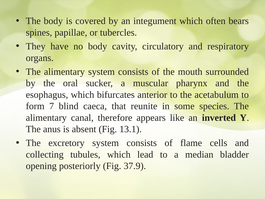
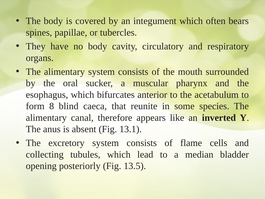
7: 7 -> 8 (52, 106)
37.9: 37.9 -> 13.5 (135, 166)
